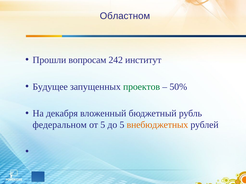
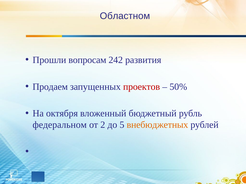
институт: институт -> развития (143, 60)
Будущее: Будущее -> Продаем (50, 87)
проектов colour: green -> red (142, 87)
декабря: декабря -> октября (62, 114)
от 5: 5 -> 2 (103, 125)
